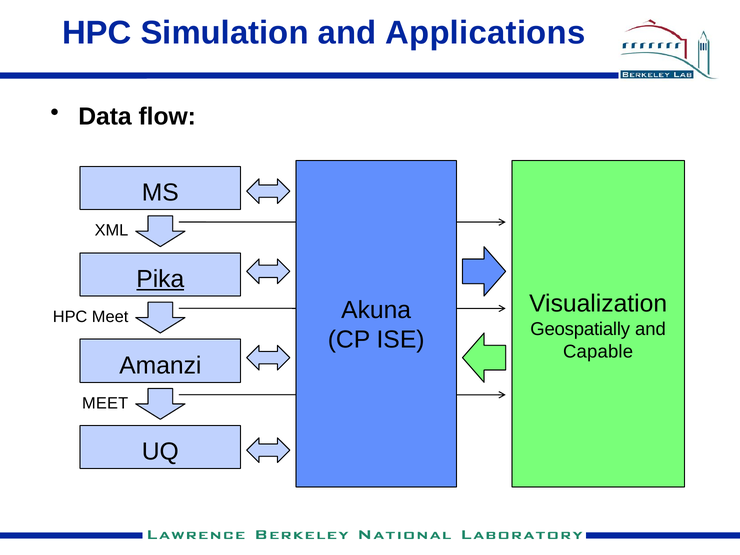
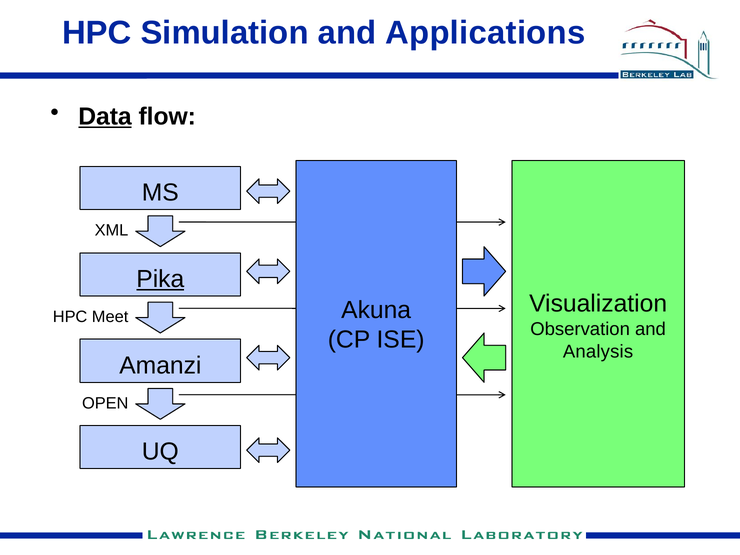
Data underline: none -> present (105, 117)
Geospatially: Geospatially -> Observation (580, 329)
Capable: Capable -> Analysis (598, 351)
MEET: MEET -> OPEN (105, 403)
